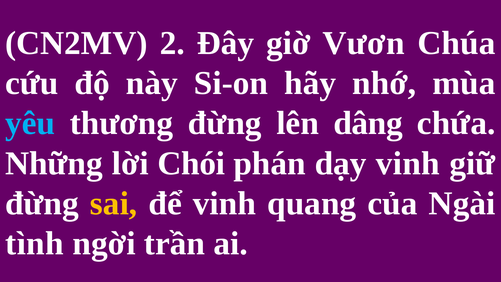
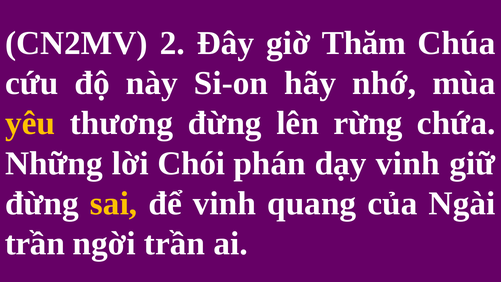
Vươn: Vươn -> Thăm (364, 43)
yêu colour: light blue -> yellow (30, 123)
dâng: dâng -> rừng (368, 123)
tình: tình -> trần (35, 243)
